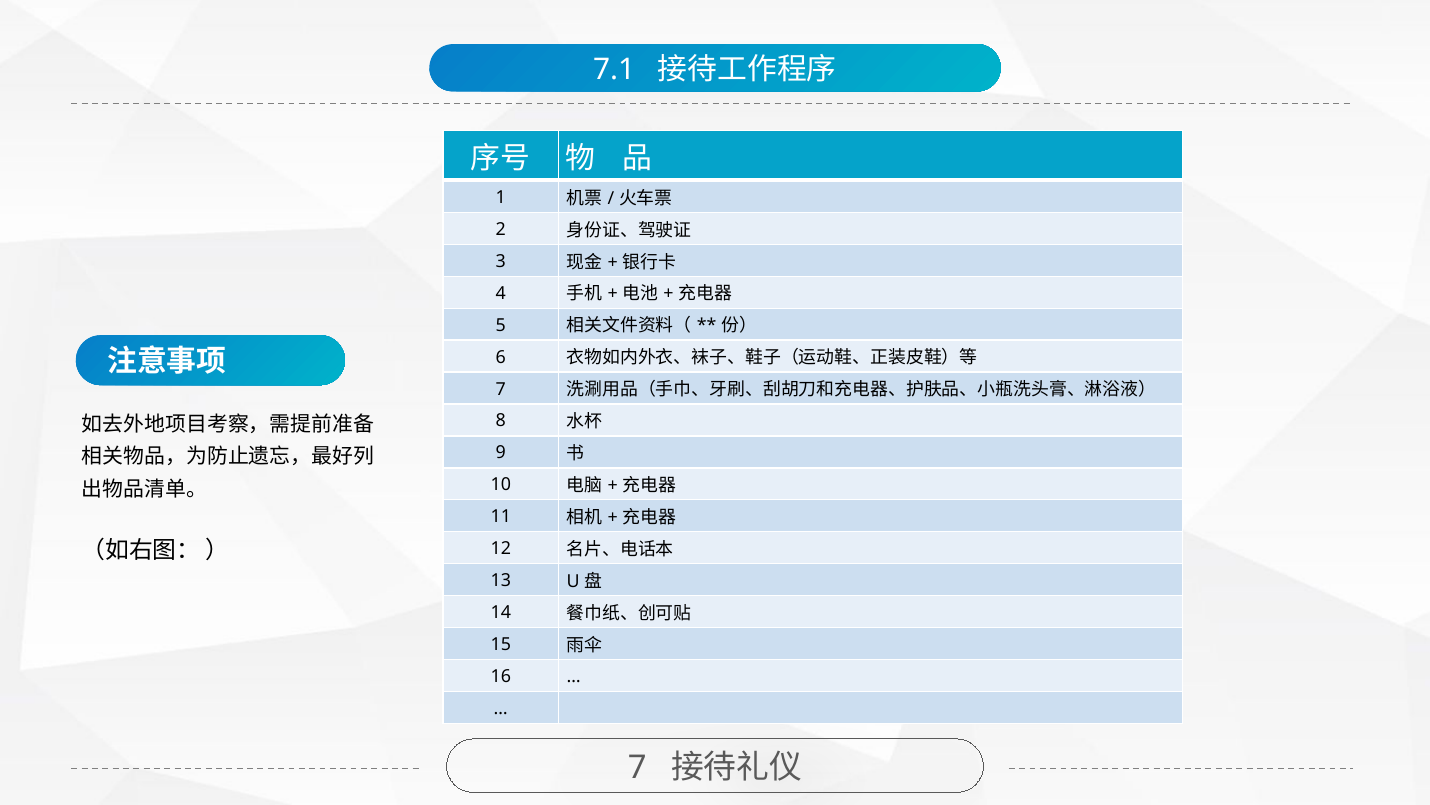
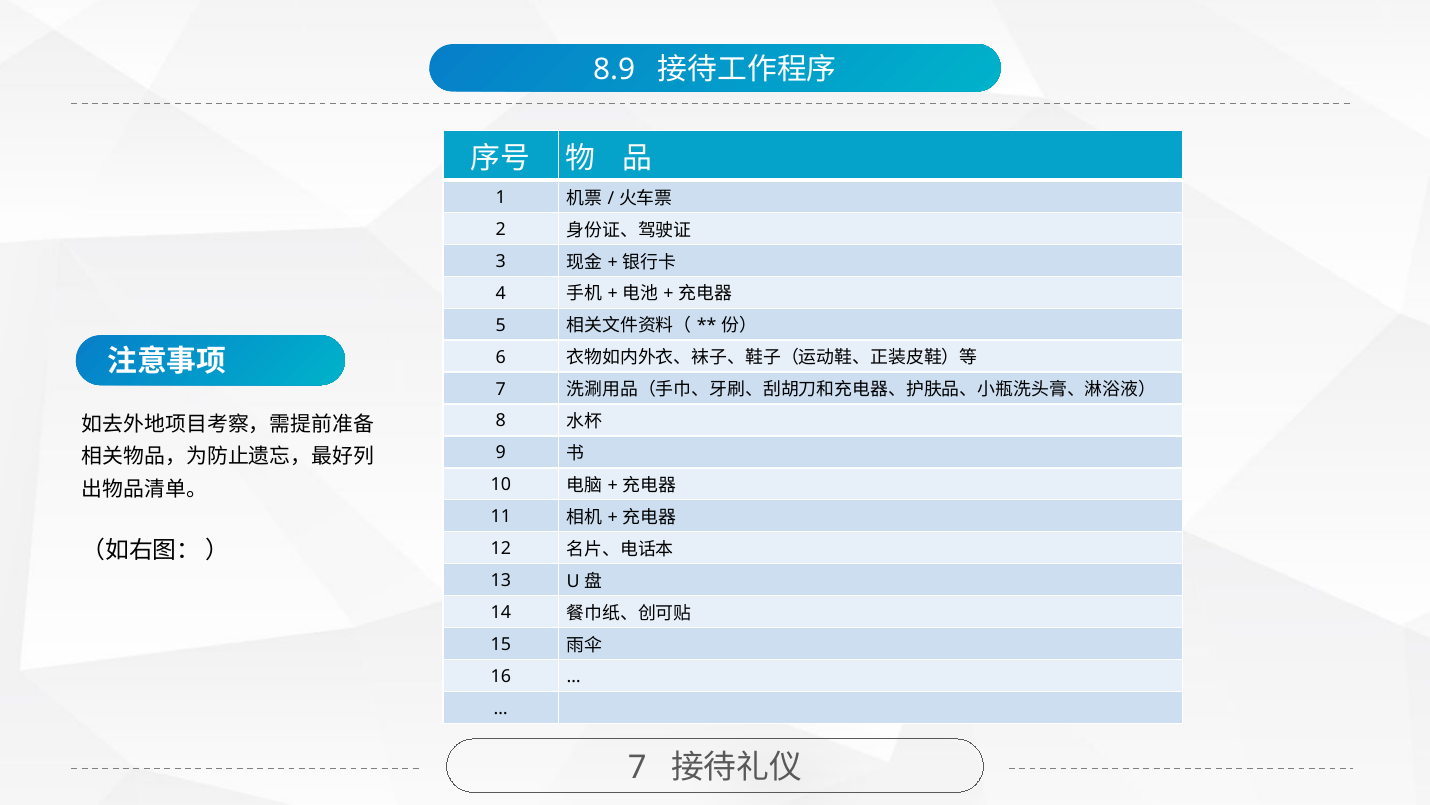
7.1: 7.1 -> 8.9 (614, 70)
